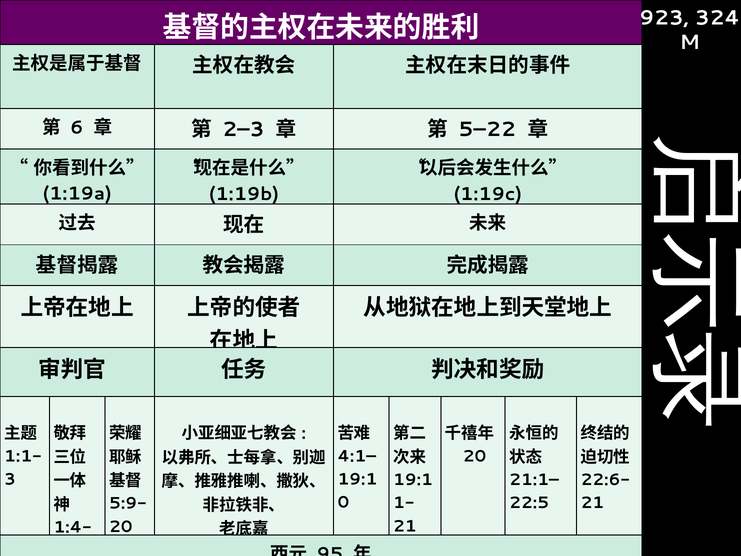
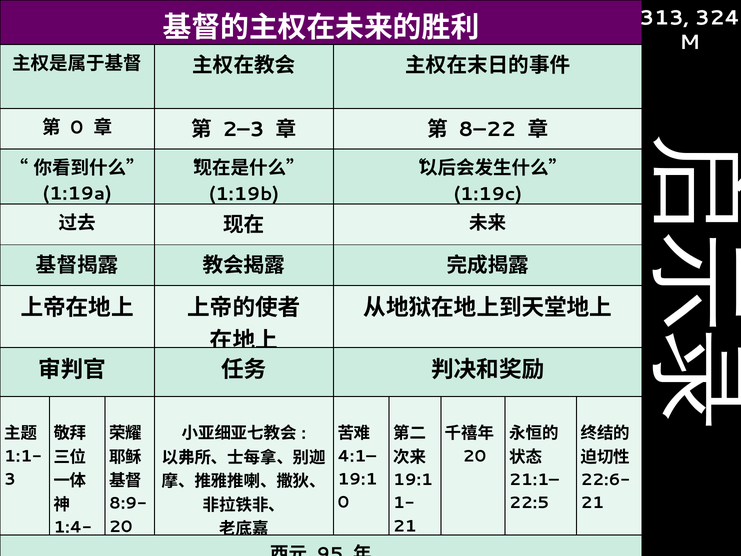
923: 923 -> 313 (664, 18)
6: 6 -> 0 (77, 127)
5–22: 5–22 -> 8–22 (487, 129)
5:9-: 5:9- -> 8:9- (128, 503)
